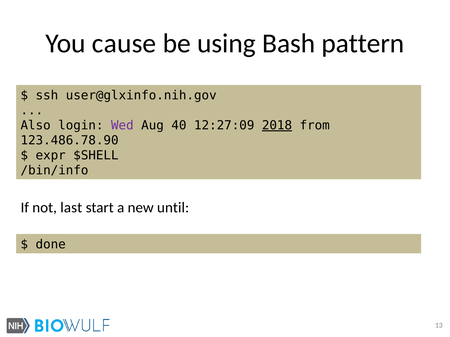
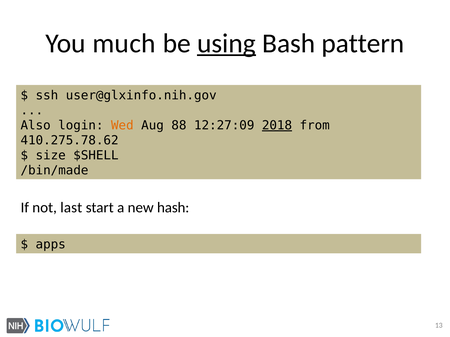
cause: cause -> much (124, 44)
using underline: none -> present (226, 44)
Wed colour: purple -> orange (122, 126)
40: 40 -> 88 (179, 126)
123.486.78.90: 123.486.78.90 -> 410.275.78.62 (70, 141)
expr: expr -> size (51, 156)
/bin/info: /bin/info -> /bin/made (54, 171)
until: until -> hash (173, 208)
done: done -> apps (51, 245)
